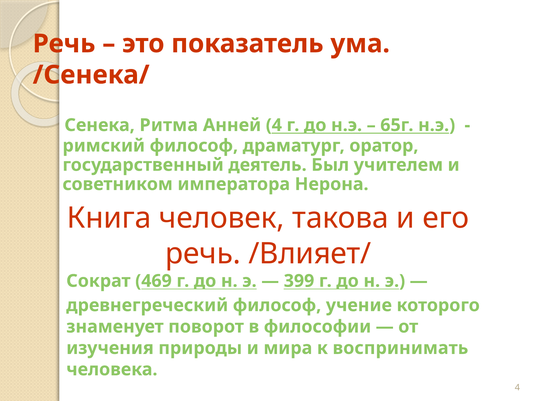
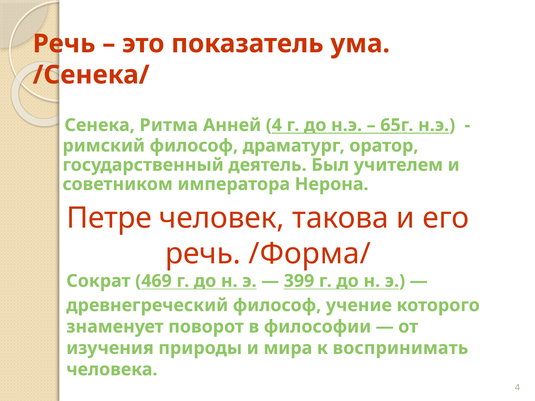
Книга: Книга -> Петре (109, 218)
/Влияет/: /Влияет/ -> /Форма/ (310, 254)
